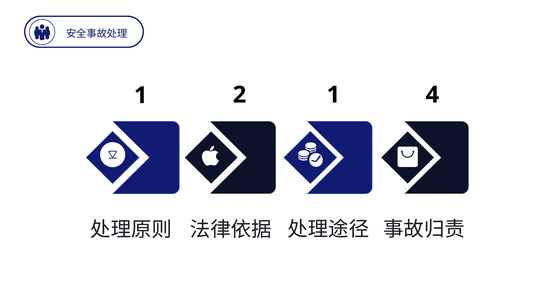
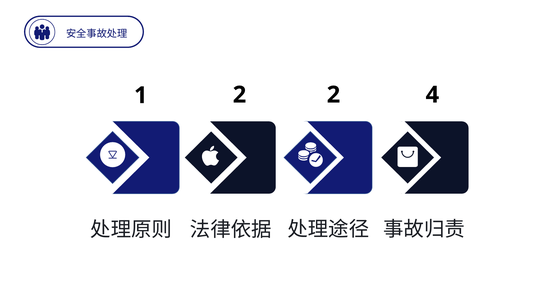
2 1: 1 -> 2 (333, 95)
